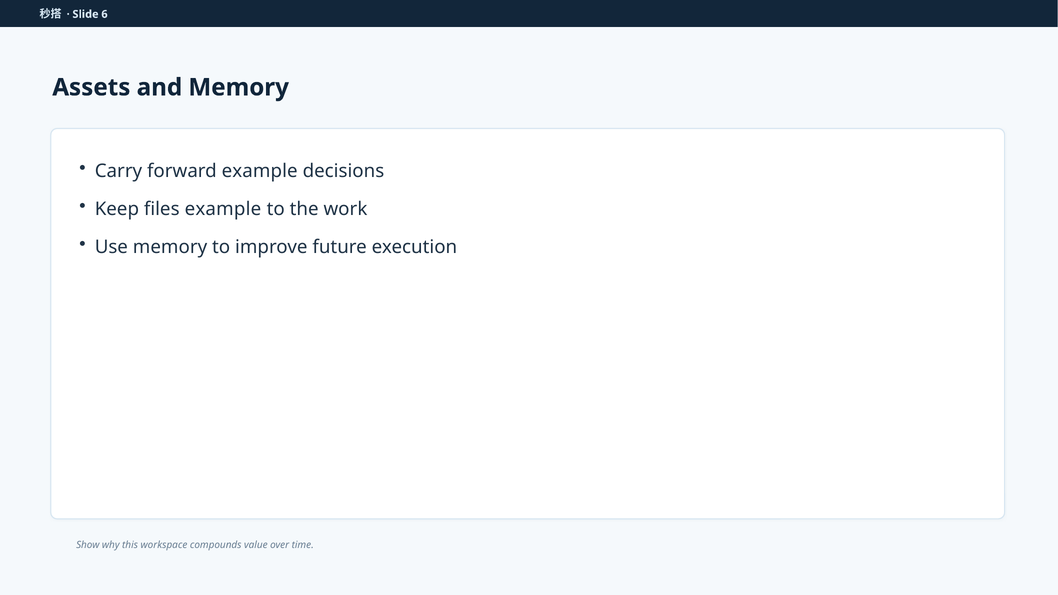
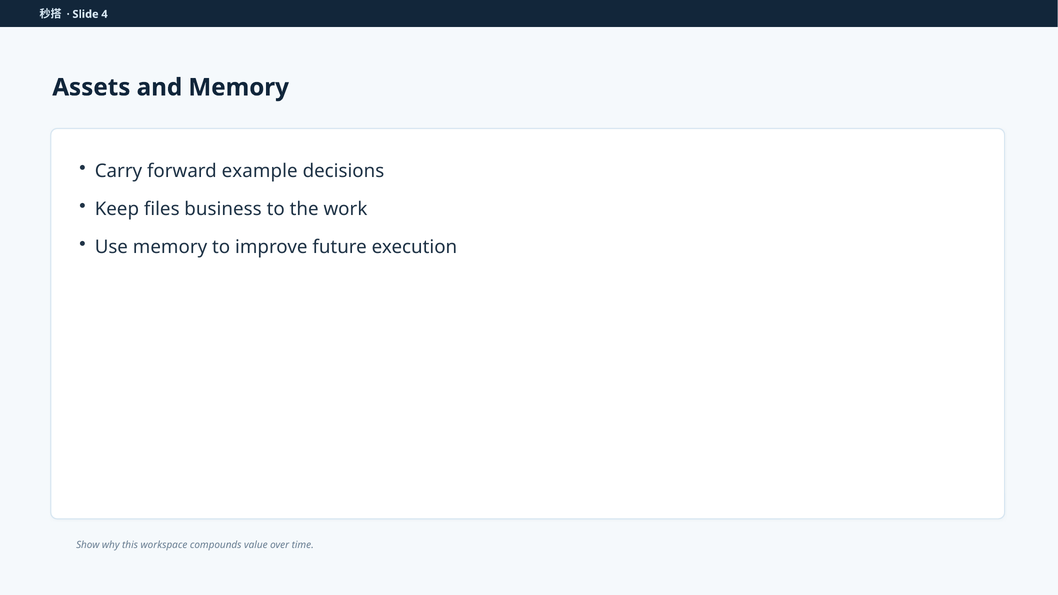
6: 6 -> 4 (104, 14)
files example: example -> business (223, 209)
